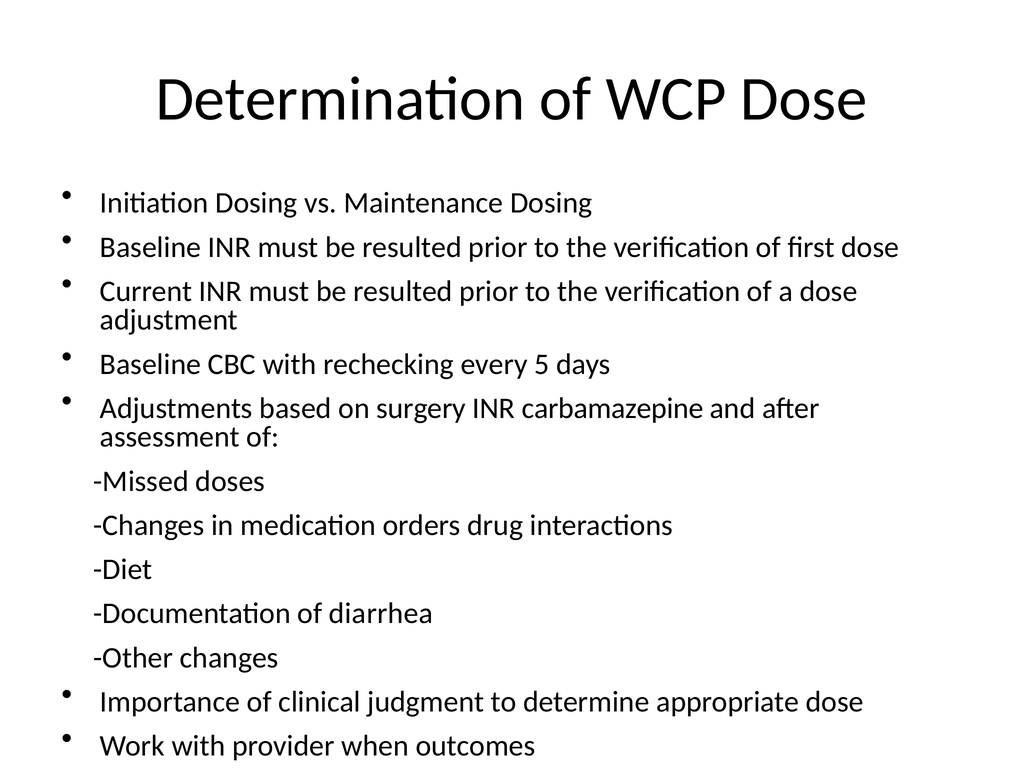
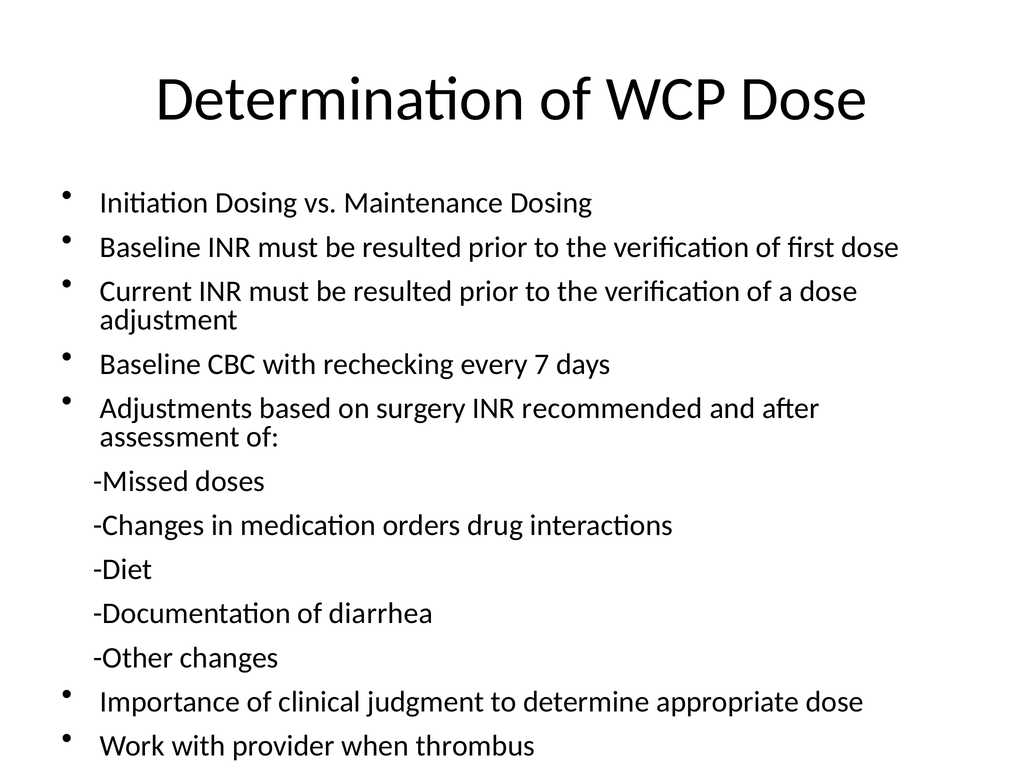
5: 5 -> 7 (542, 364)
carbamazepine: carbamazepine -> recommended (612, 408)
outcomes: outcomes -> thrombus (475, 746)
